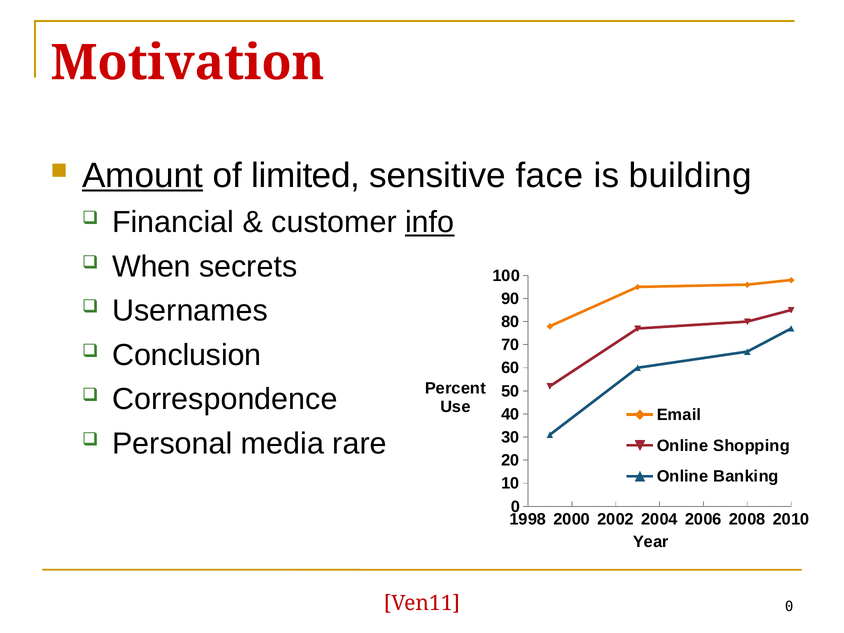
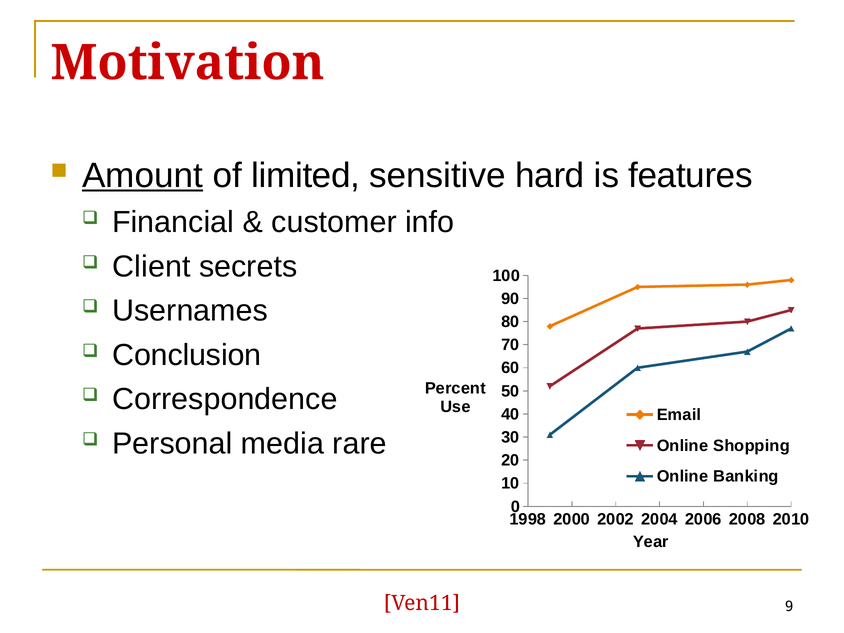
face: face -> hard (550, 176)
building: building -> features (691, 176)
info underline: present -> none (430, 222)
When: When -> Client (151, 267)
Ven11 0: 0 -> 9 (789, 607)
